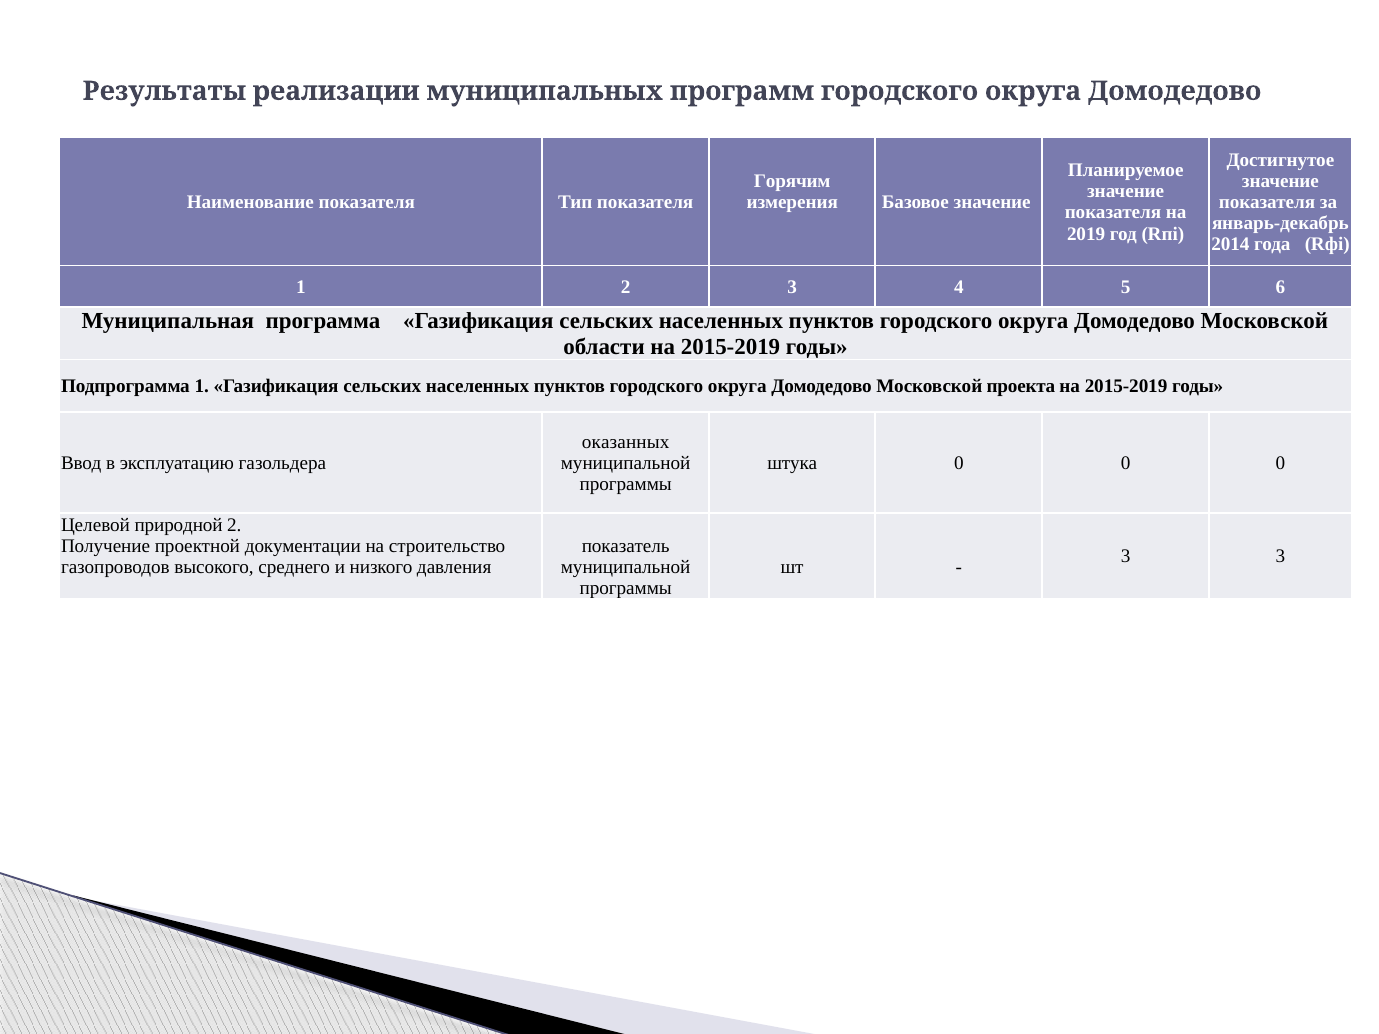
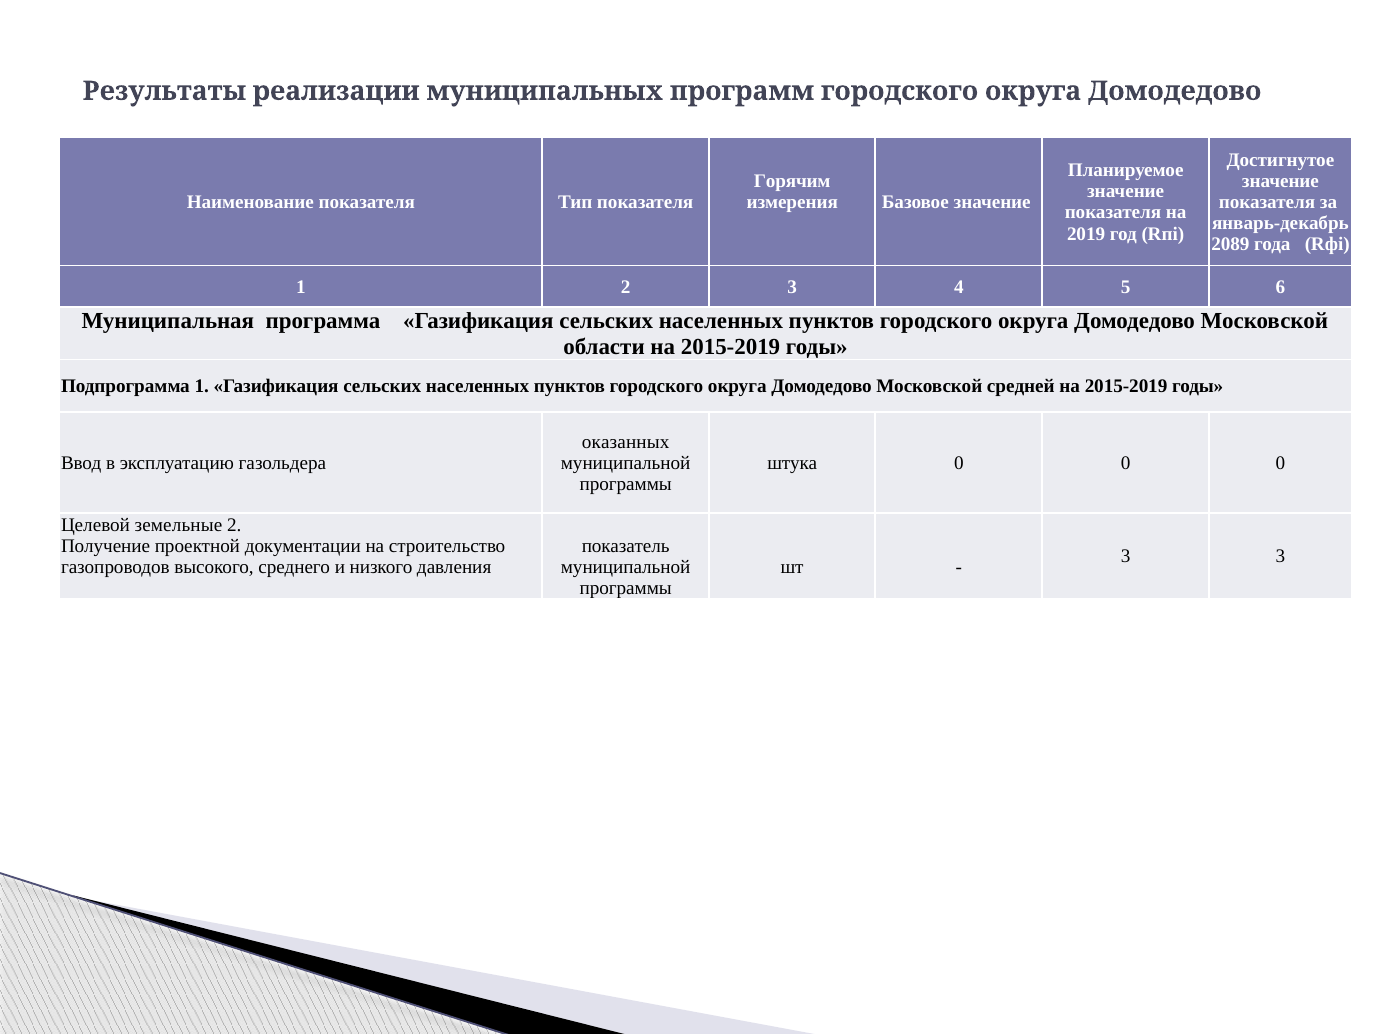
2014: 2014 -> 2089 (1230, 244)
проекта: проекта -> средней (1021, 387)
природной: природной -> земельные (178, 525)
